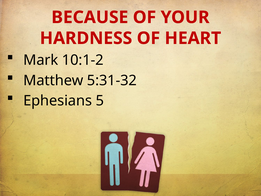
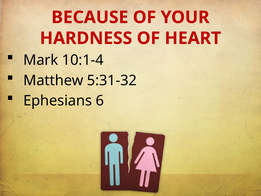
10:1-2: 10:1-2 -> 10:1-4 (83, 60)
5: 5 -> 6 (100, 101)
